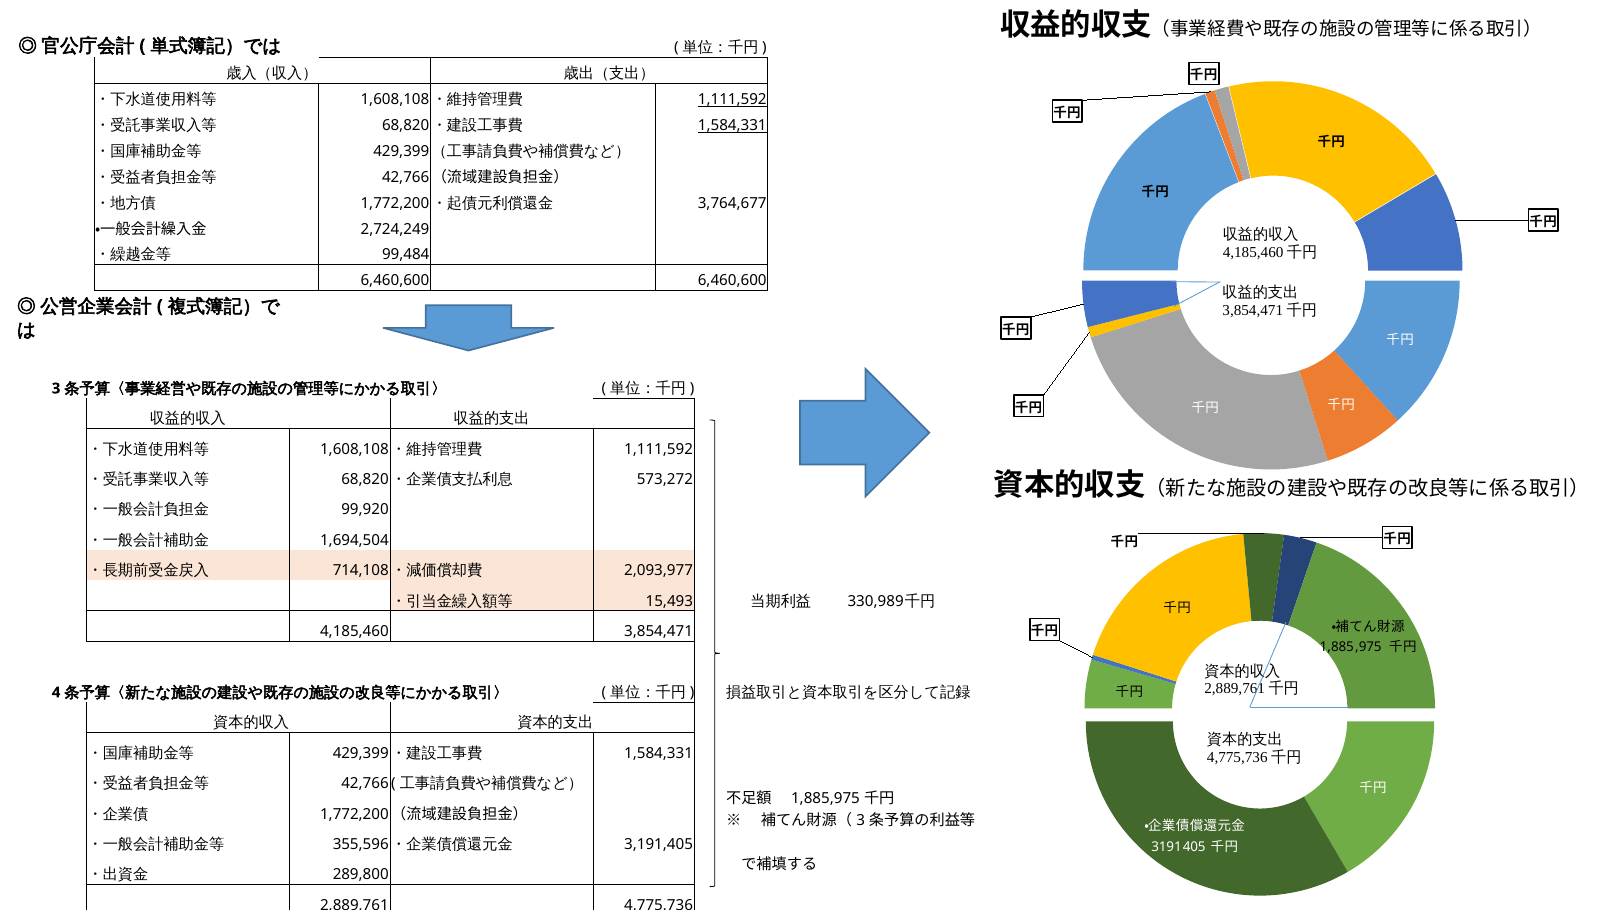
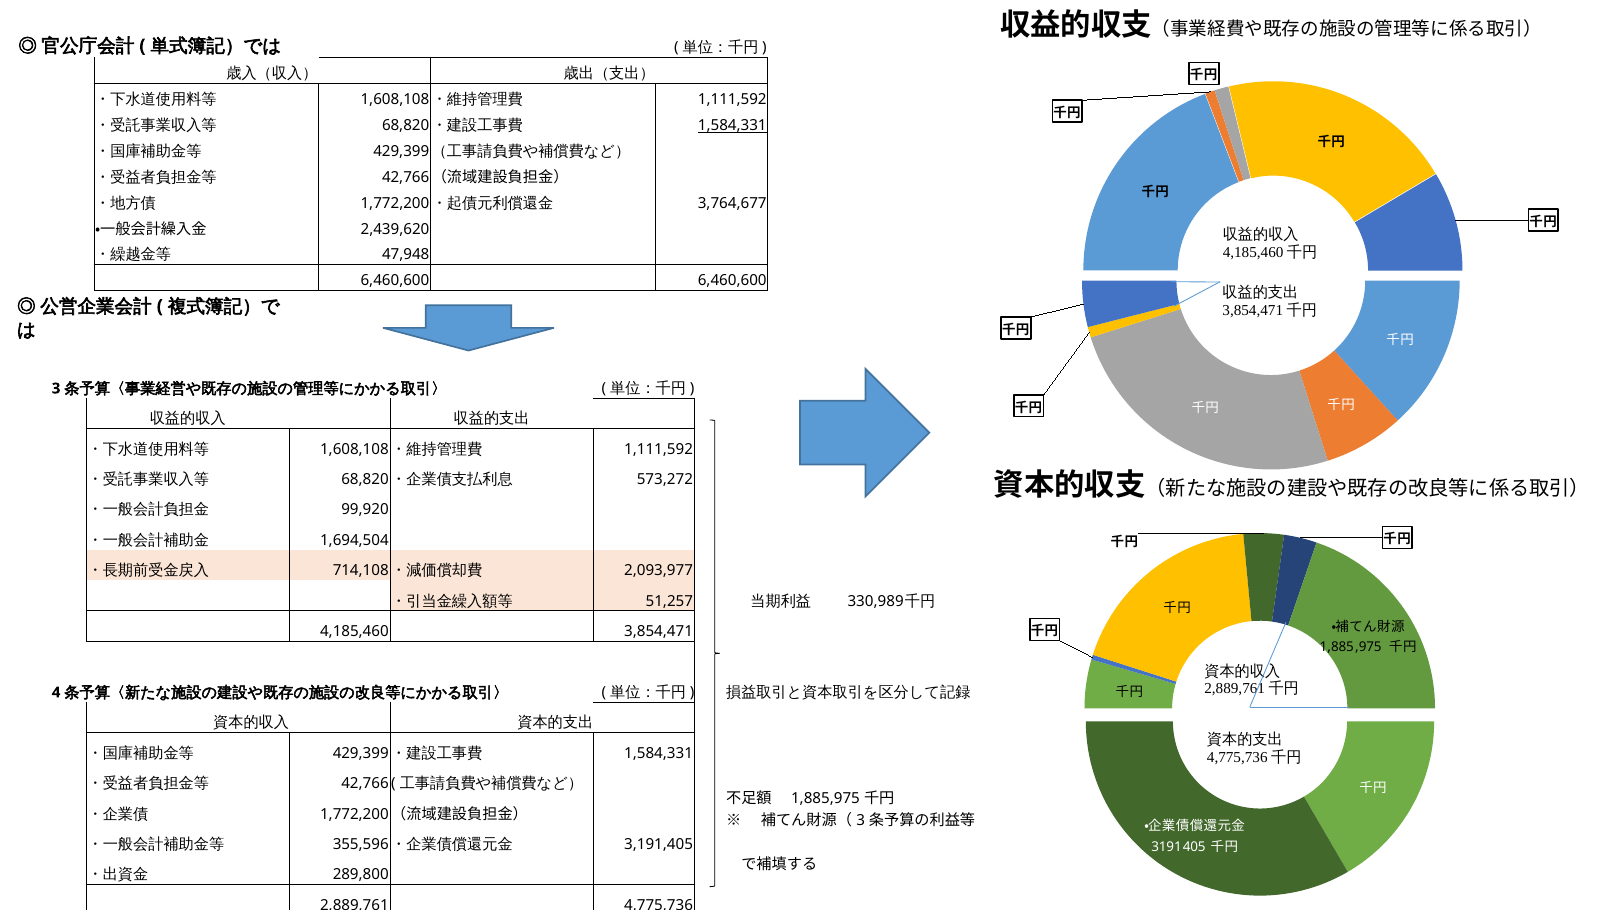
1,111,592 underline: present -> none (732, 100)
2,724,249: 2,724,249 -> 2,439,620 (395, 229)
99,484: 99,484 -> 47,948 (406, 255)
15,493: 15,493 -> 51,257 (669, 601)
